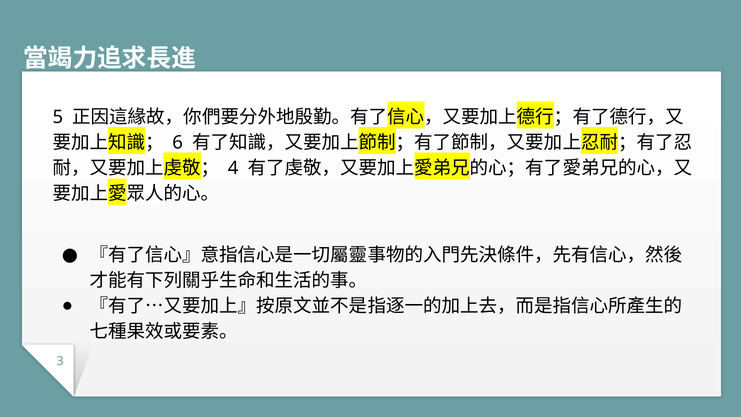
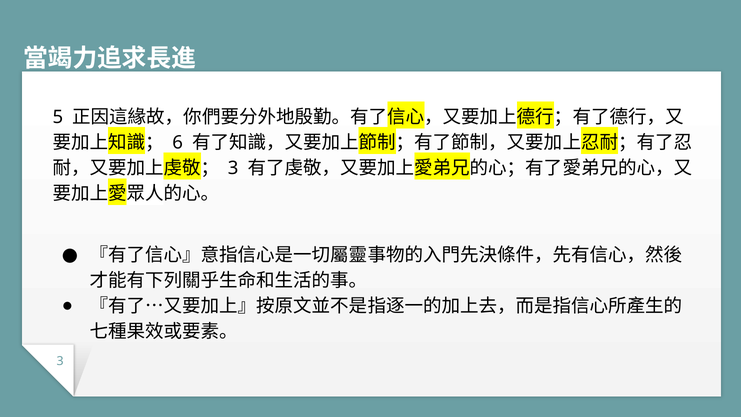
4: 4 -> 3 (233, 168)
